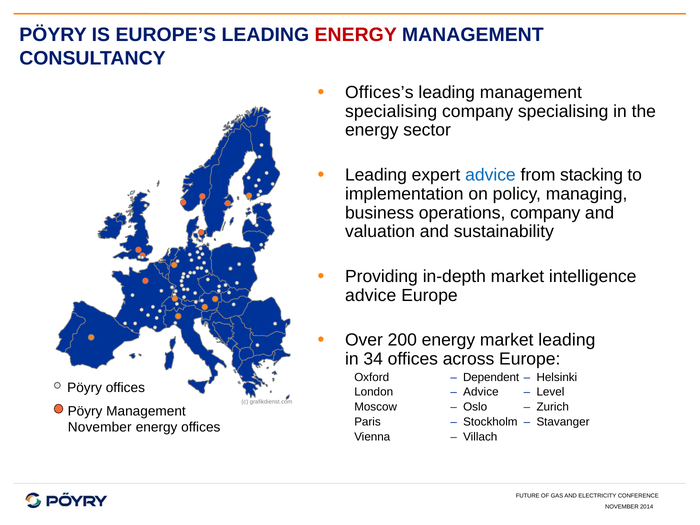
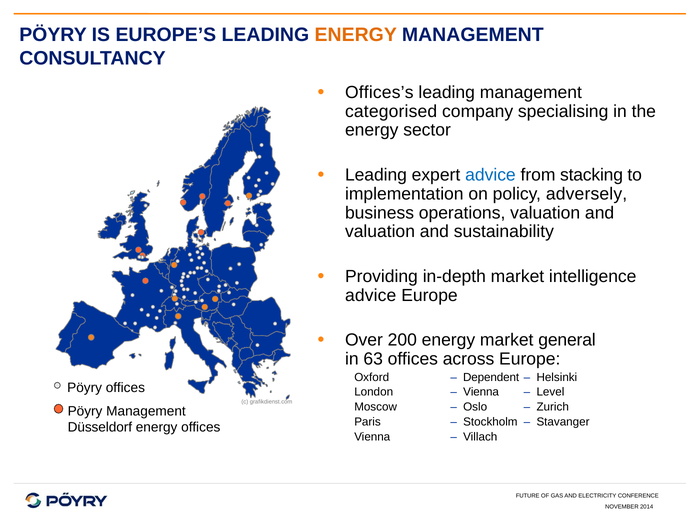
ENERGY colour: red -> orange (356, 35)
specialising: specialising -> categorised (391, 111)
managing: managing -> adversely (587, 194)
operations company: company -> valuation (545, 213)
market leading: leading -> general (567, 340)
34: 34 -> 63 (373, 359)
Advice: Advice -> Vienna (481, 392)
November: November -> Düsseldorf (100, 427)
